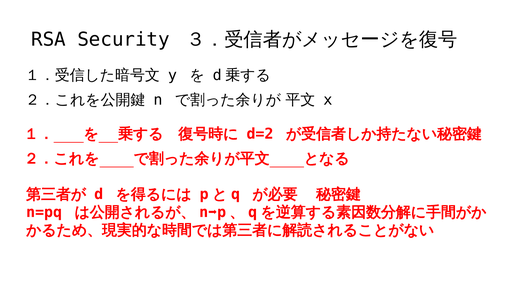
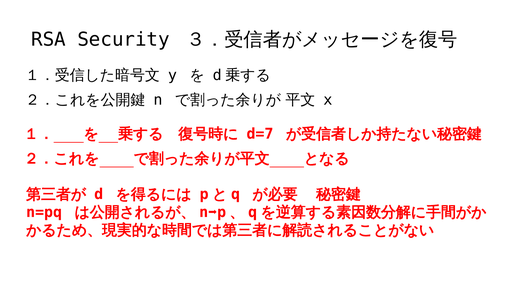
d=2: d=2 -> d=7 (260, 134)
